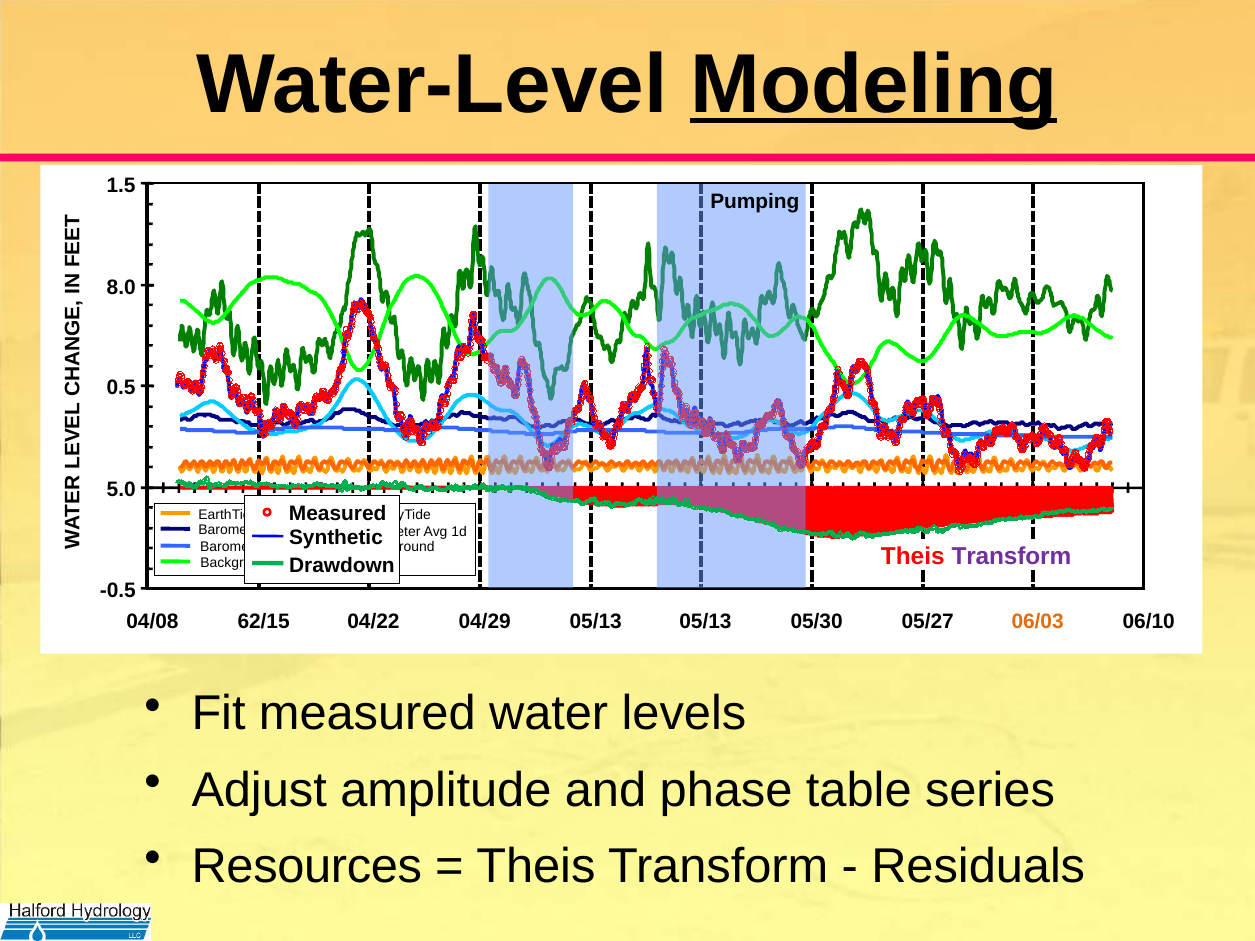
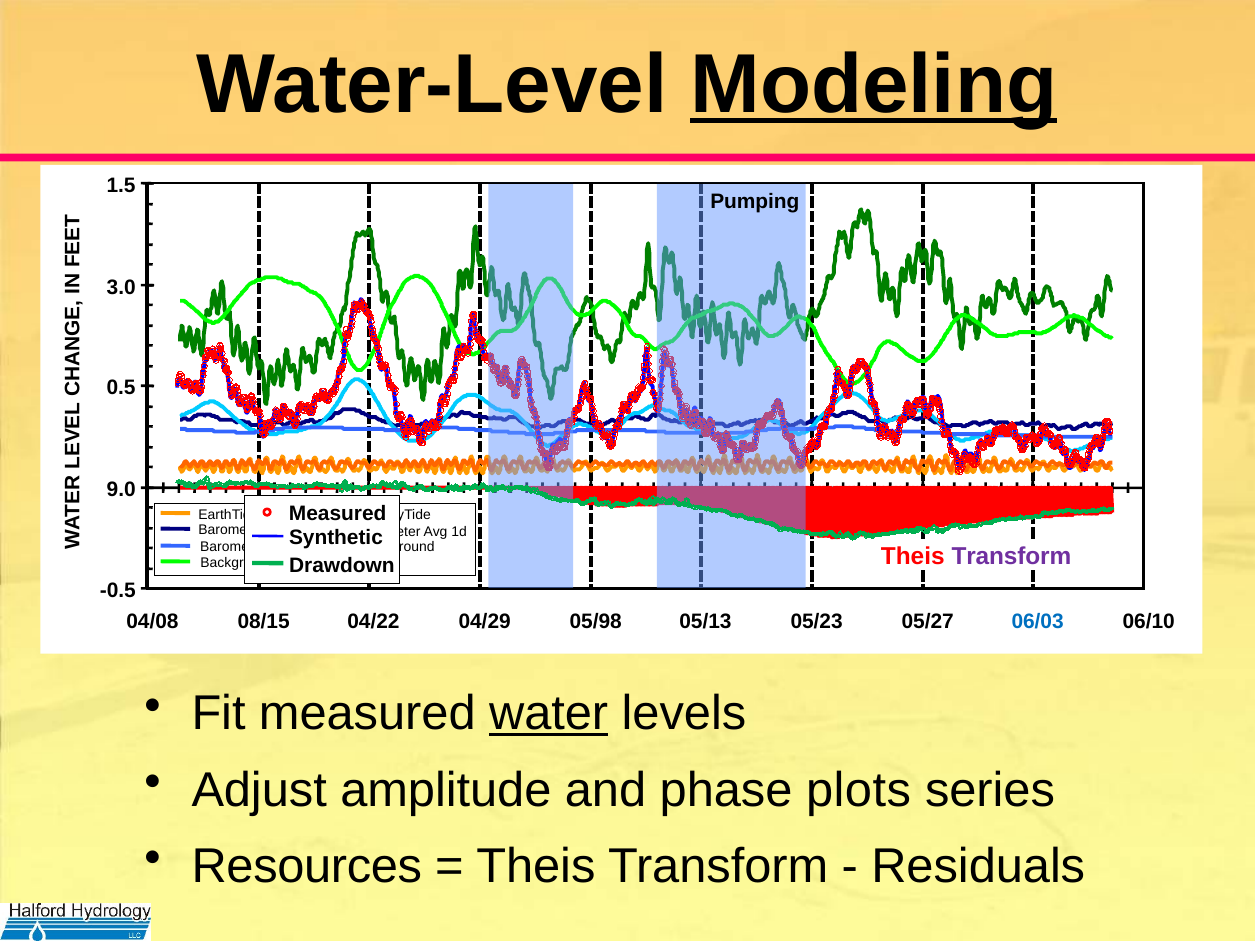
8.0: 8.0 -> 3.0 (121, 287)
5.0: 5.0 -> 9.0 (121, 490)
62/15: 62/15 -> 08/15 (264, 622)
04/29 05/13: 05/13 -> 05/98 (596, 622)
05/30: 05/30 -> 05/23 (817, 622)
06/03 colour: orange -> blue (1038, 622)
water underline: none -> present (549, 714)
table: table -> plots (859, 790)
